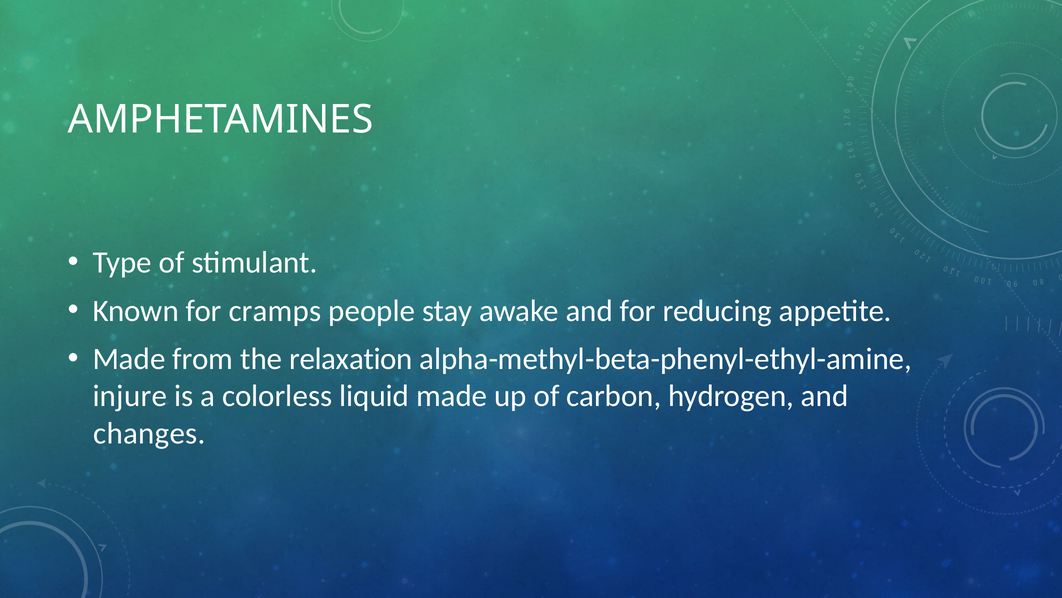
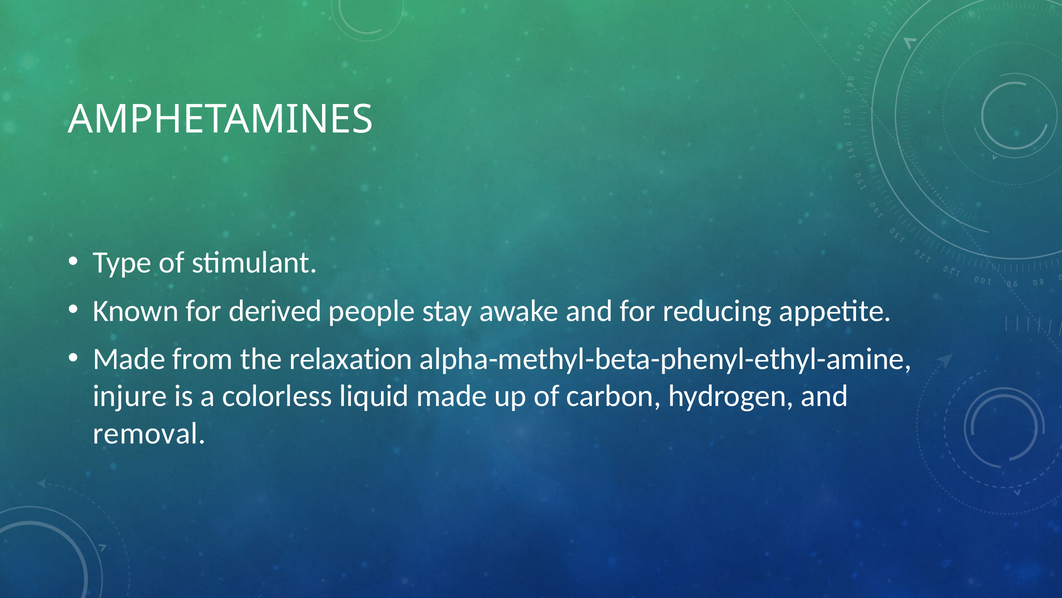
cramps: cramps -> derived (275, 311)
changes: changes -> removal (149, 433)
